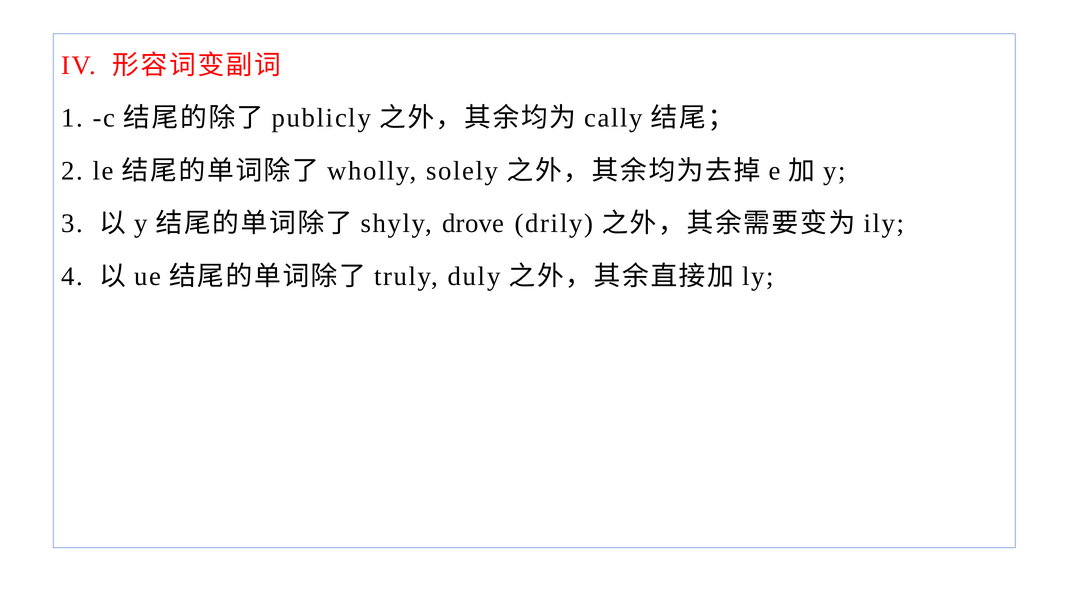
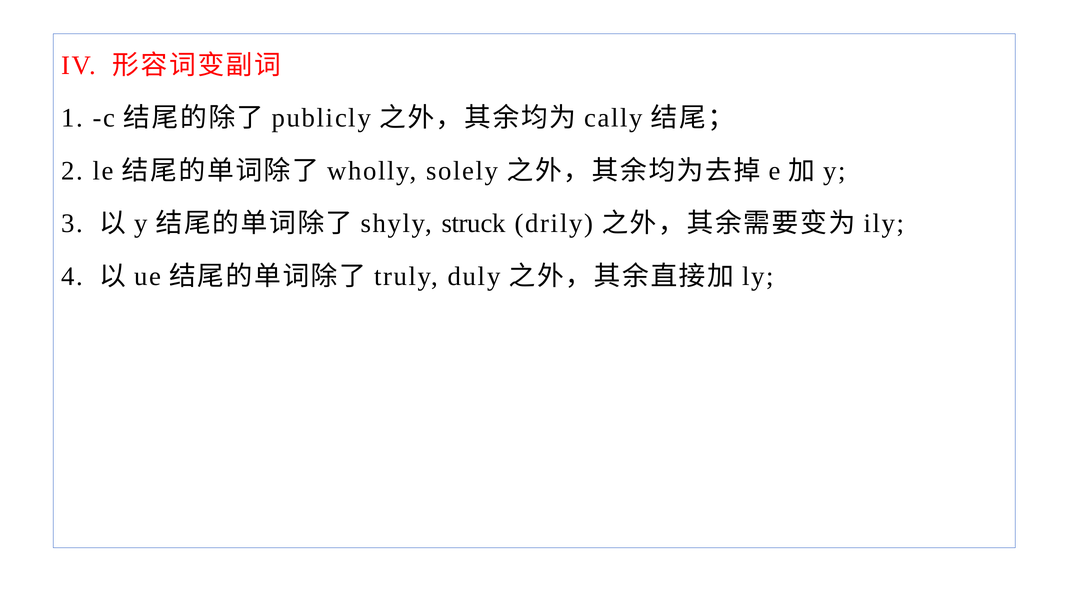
drove: drove -> struck (474, 224)
